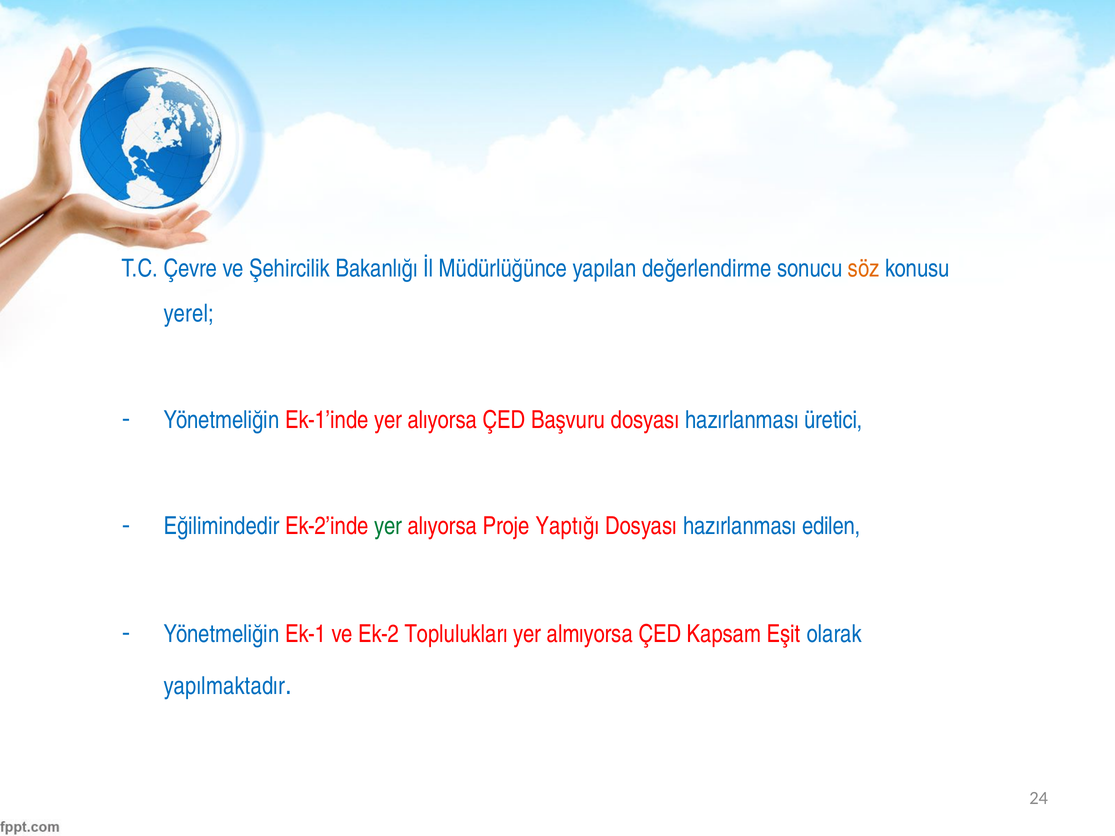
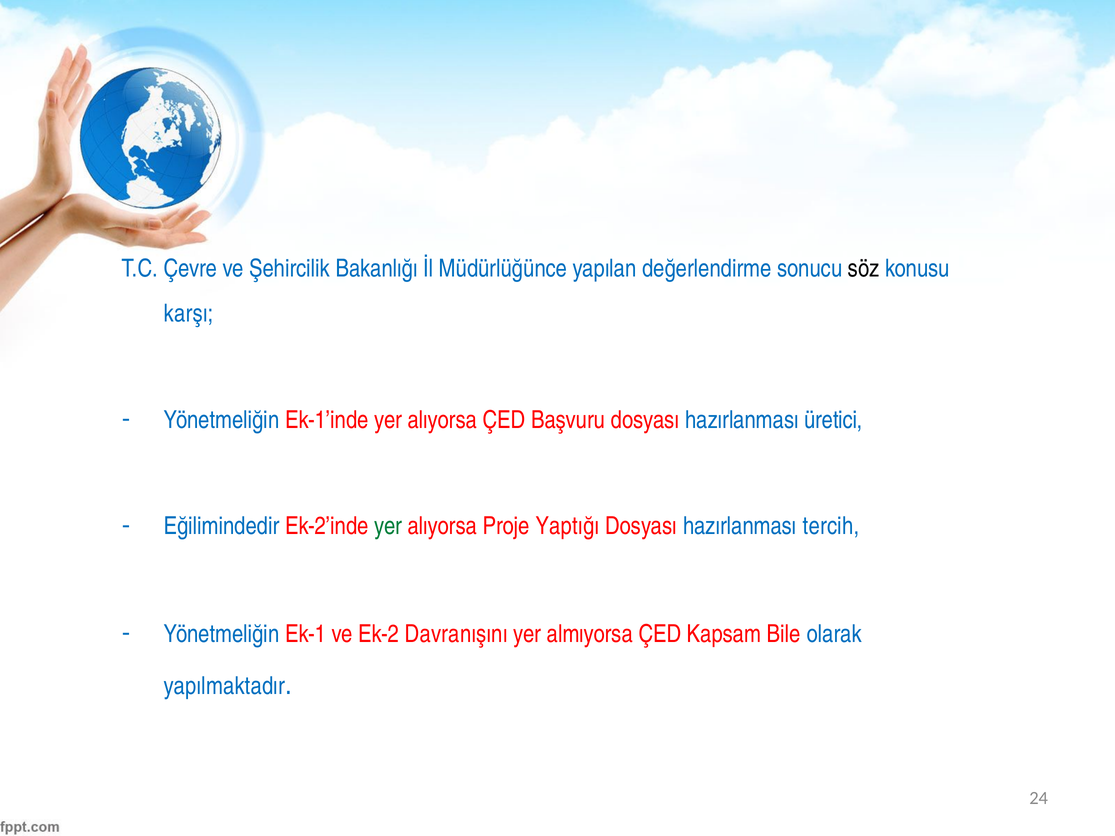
söz colour: orange -> black (864, 269)
yerel: yerel -> karşı (189, 313)
edilen: edilen -> tercih (831, 526)
Toplulukları: Toplulukları -> Davranışını (456, 634)
Eşit: Eşit -> Bile (784, 634)
